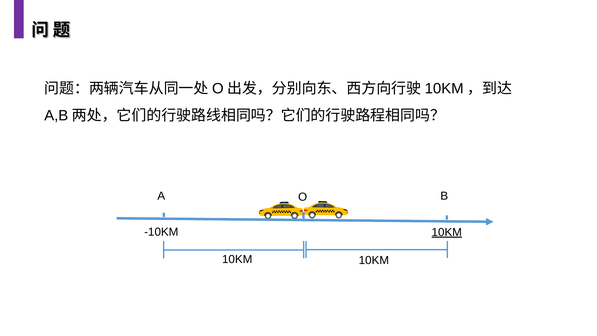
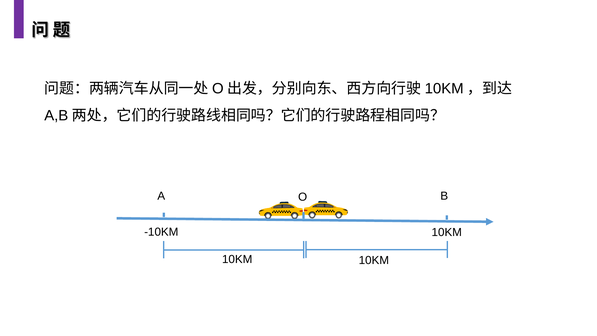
10KM underline: present -> none (447, 232)
